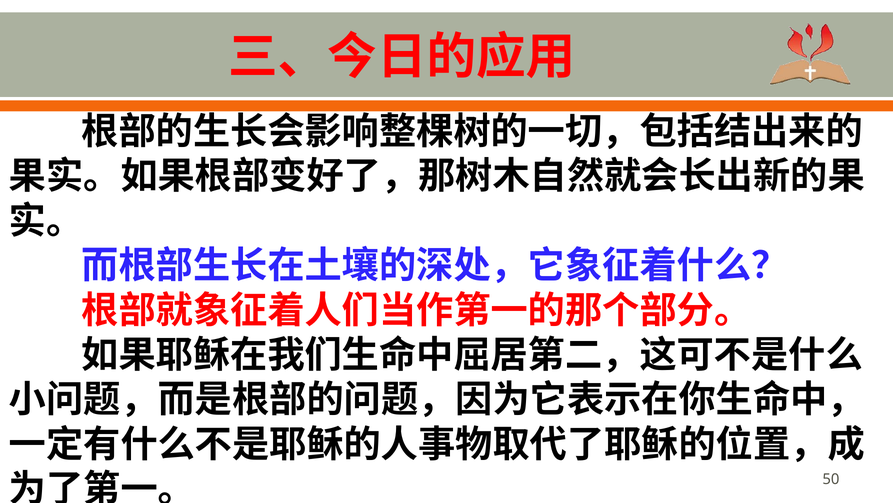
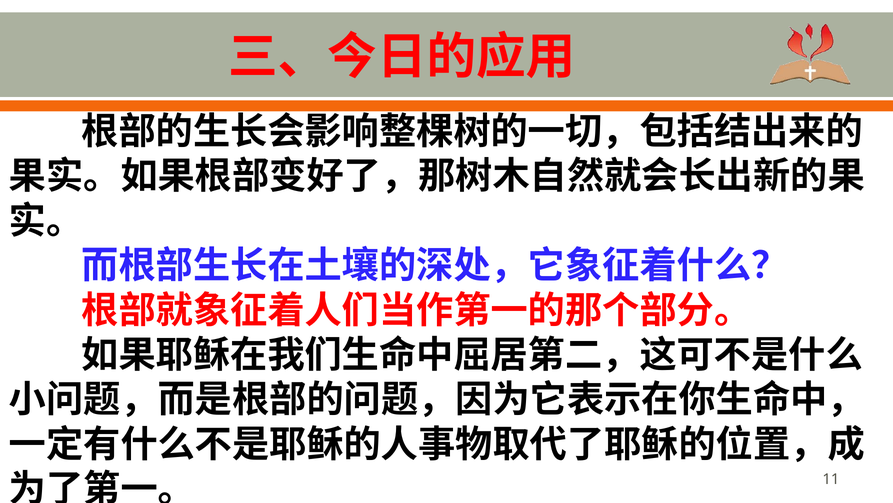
50: 50 -> 11 (831, 479)
